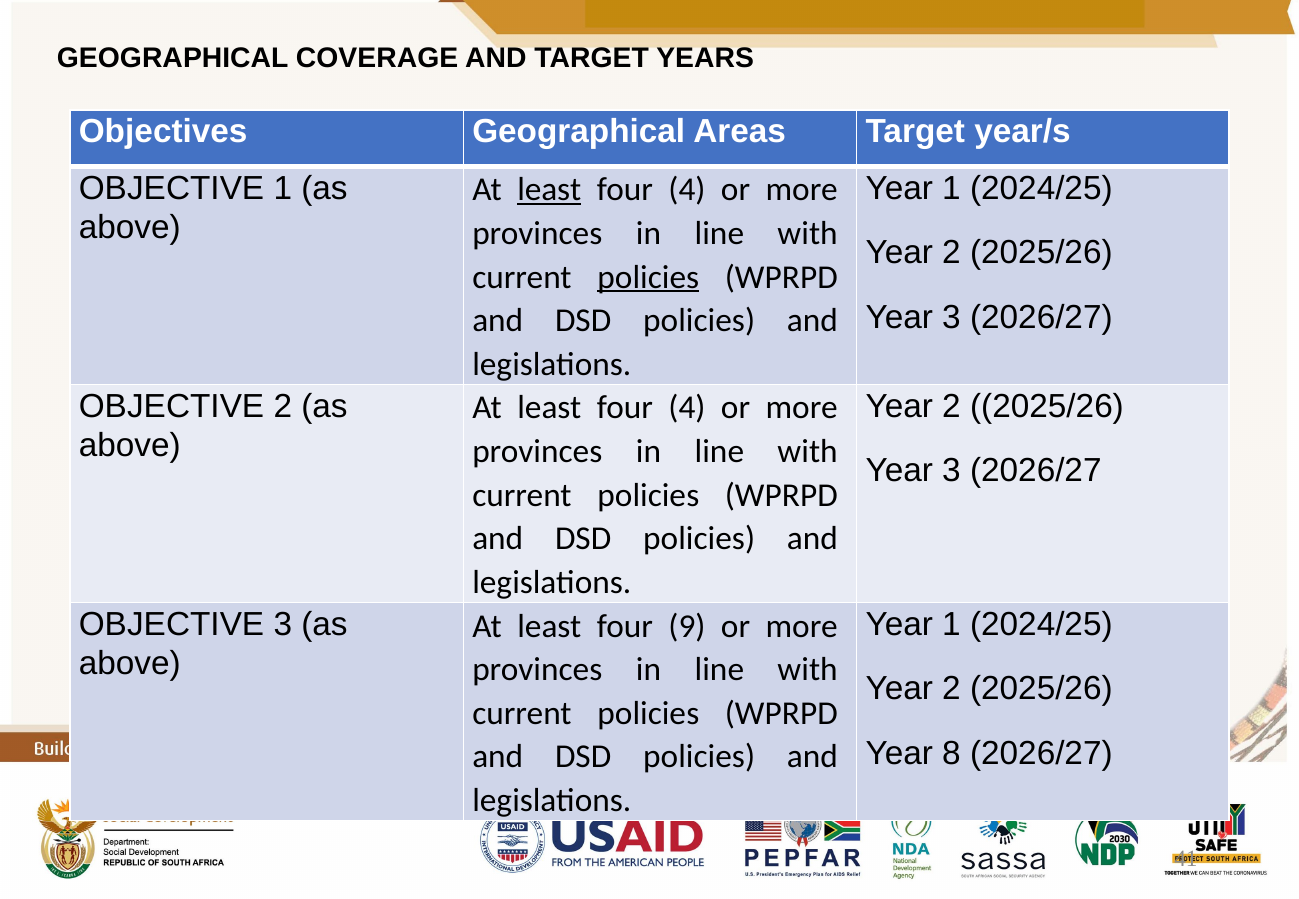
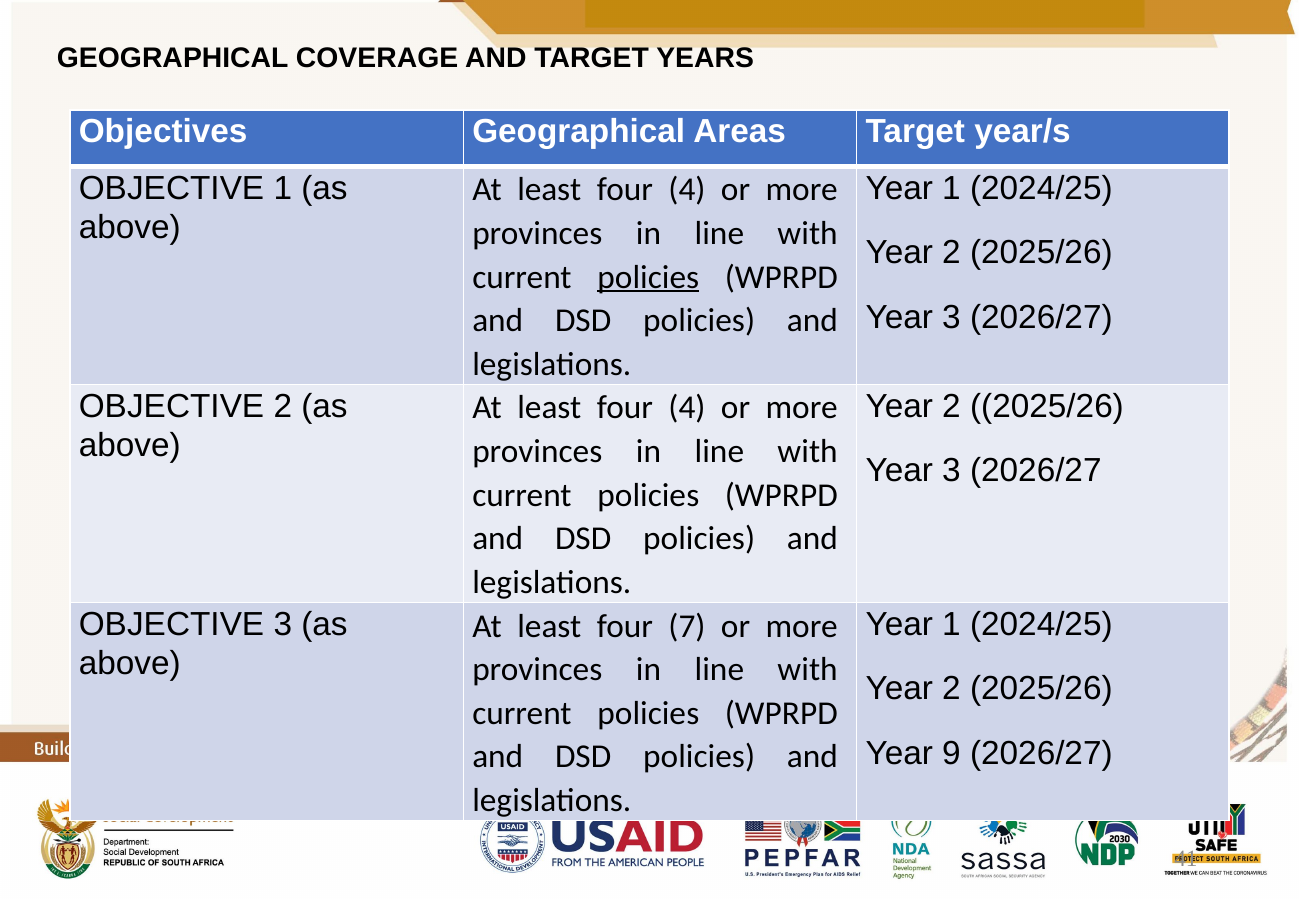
least underline: present -> none (549, 190)
9: 9 -> 7 (687, 626)
8: 8 -> 9 (951, 754)
